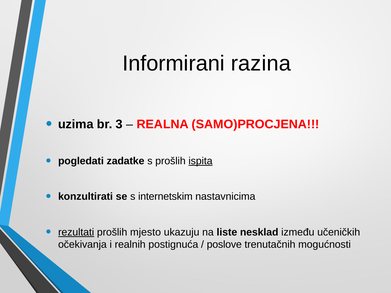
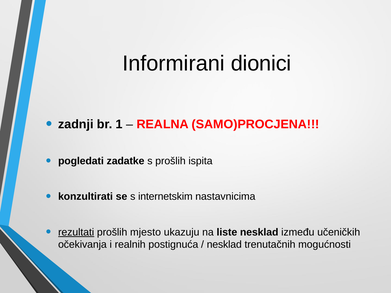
razina: razina -> dionici (261, 63)
uzima: uzima -> zadnji (76, 124)
3: 3 -> 1 (119, 124)
ispita underline: present -> none (200, 161)
poslove: poslove -> nesklad (224, 245)
